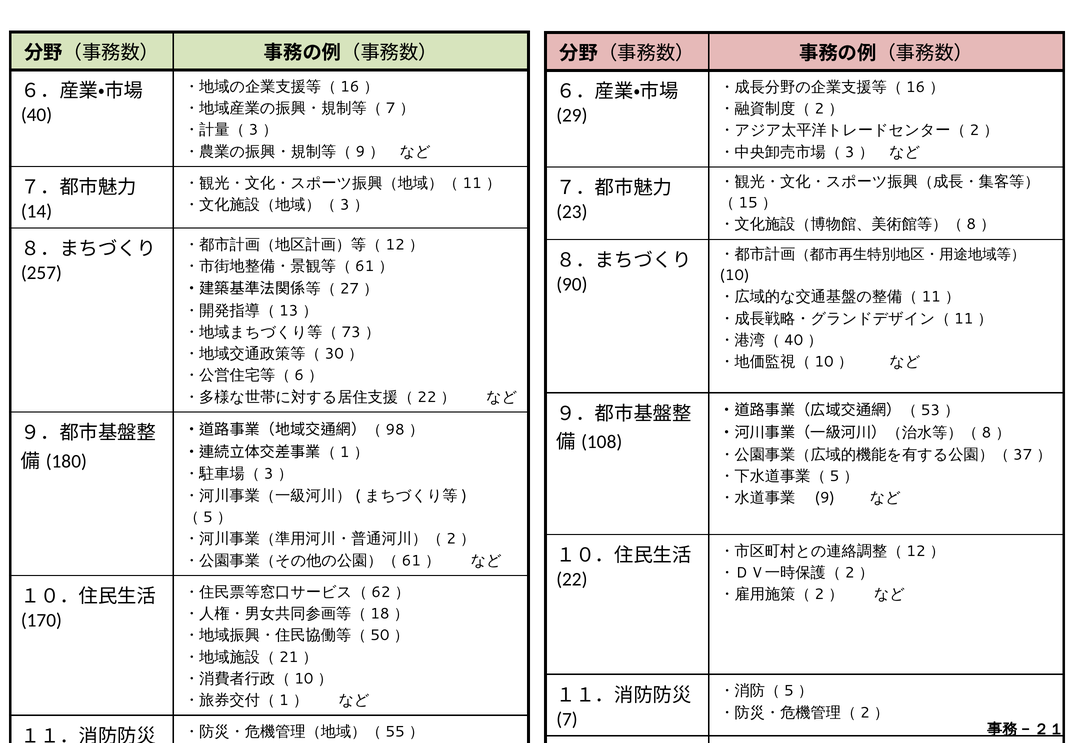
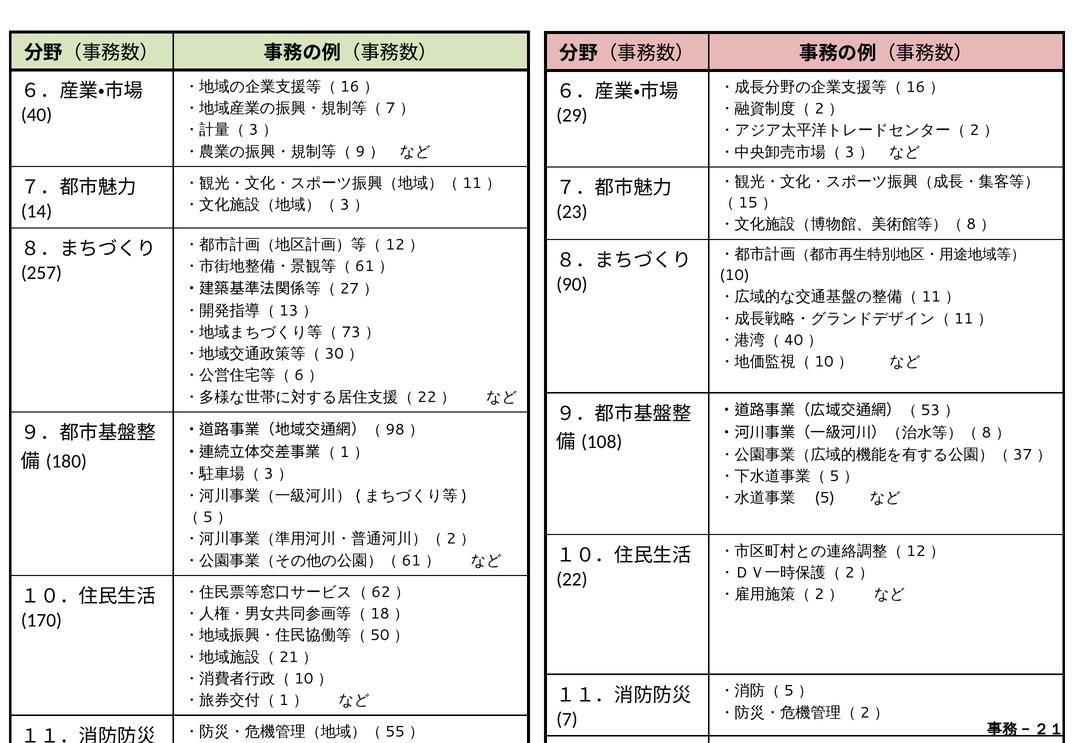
9: 9 -> 5 (825, 498)
